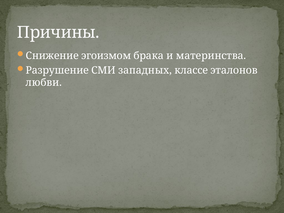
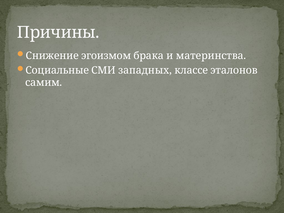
Разрушение: Разрушение -> Социальные (57, 70)
любви: любви -> самим (44, 83)
